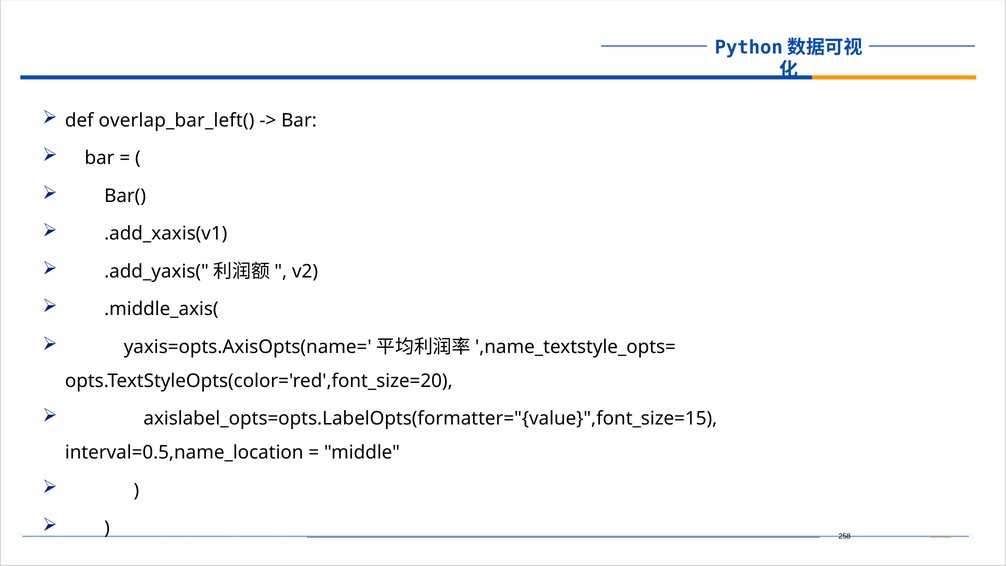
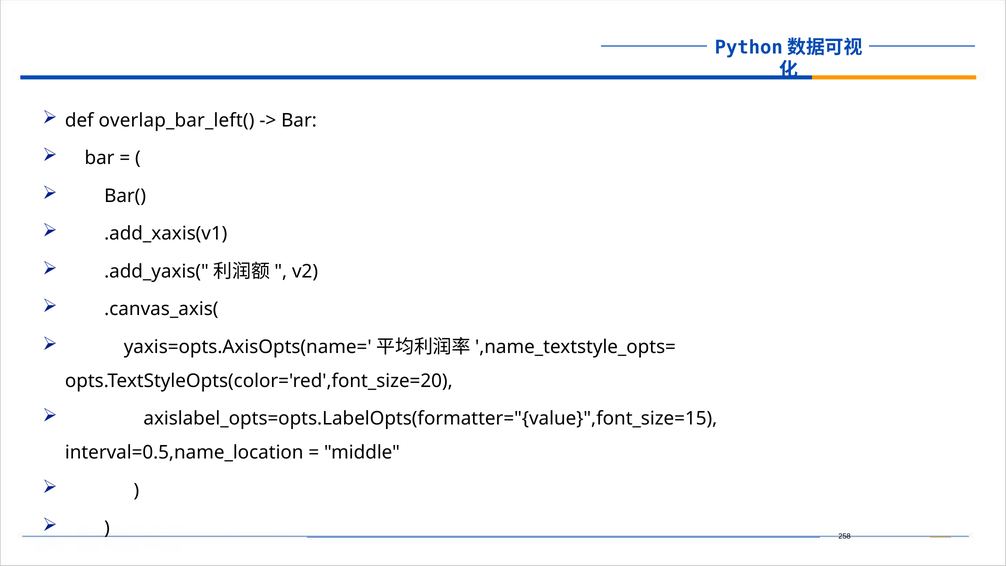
.middle_axis(: .middle_axis( -> .canvas_axis( (161, 309)
